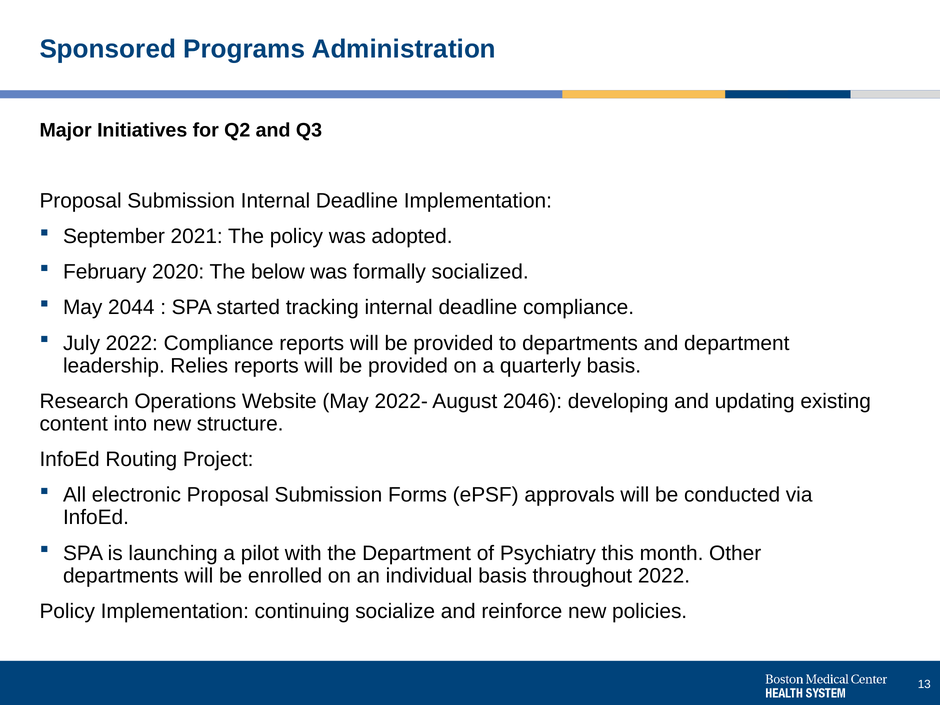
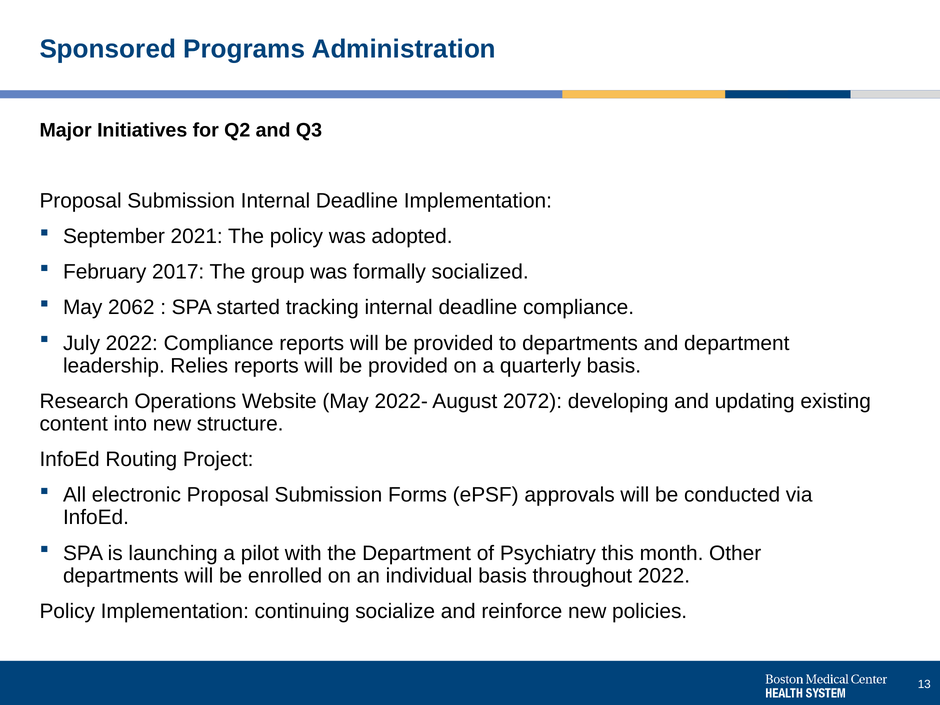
2020: 2020 -> 2017 (178, 272)
below: below -> group (278, 272)
2044: 2044 -> 2062 (131, 308)
2046: 2046 -> 2072 (532, 401)
